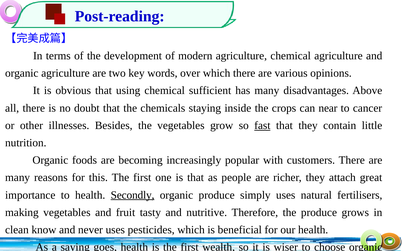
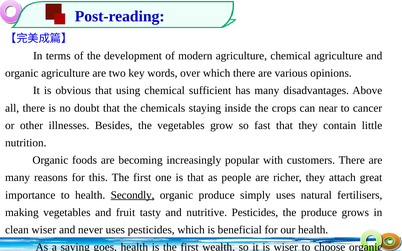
fast underline: present -> none (262, 126)
nutritive Therefore: Therefore -> Pesticides (255, 213)
clean know: know -> wiser (44, 230)
